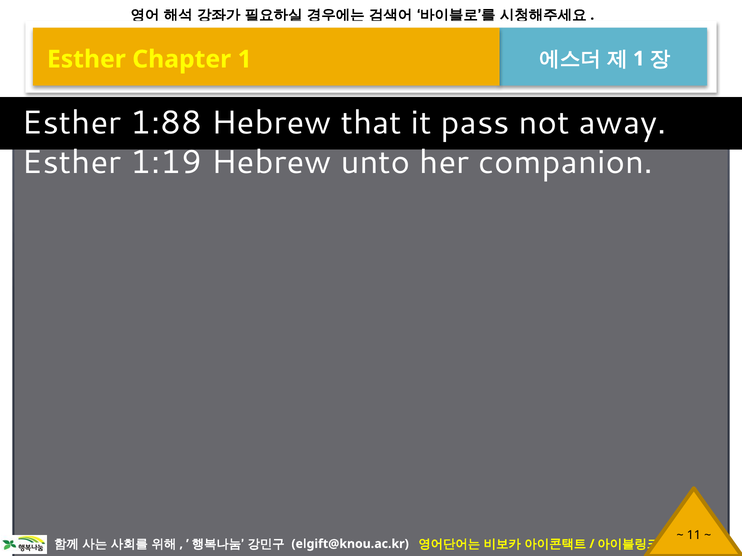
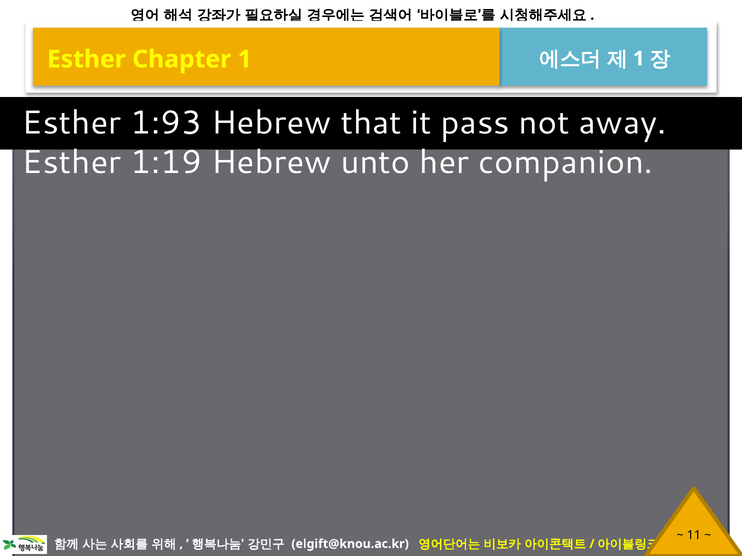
1:88: 1:88 -> 1:93 (166, 123)
